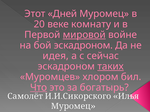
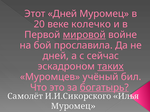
комнату: комнату -> колечко (91, 24)
бой эскадроном: эскадроном -> прославила (83, 46)
идея: идея -> дней (56, 56)
хлором: хлором -> учёный (101, 77)
Что underline: present -> none (39, 88)
богатырь underline: none -> present (104, 88)
